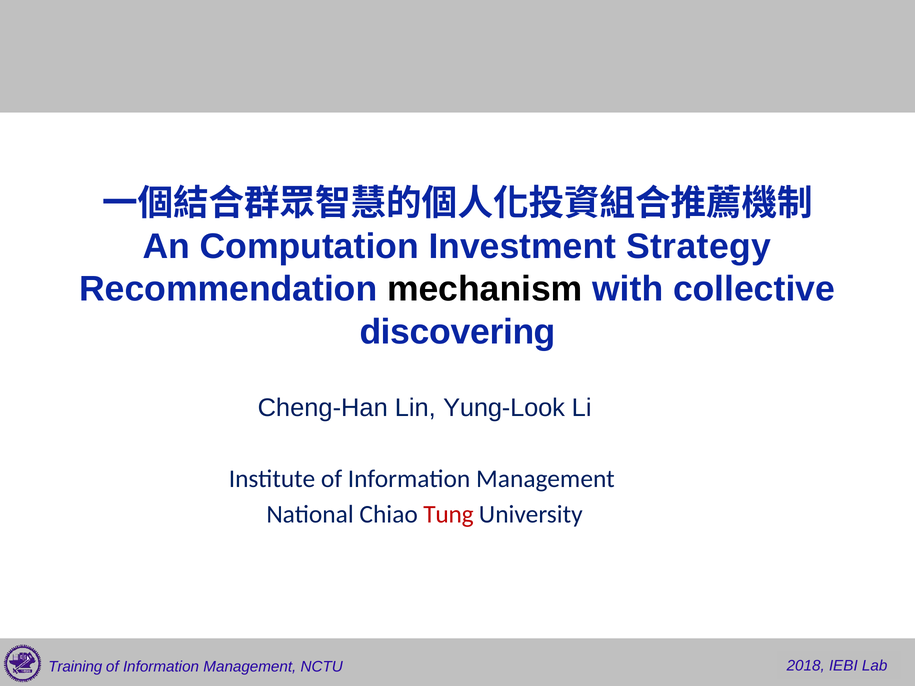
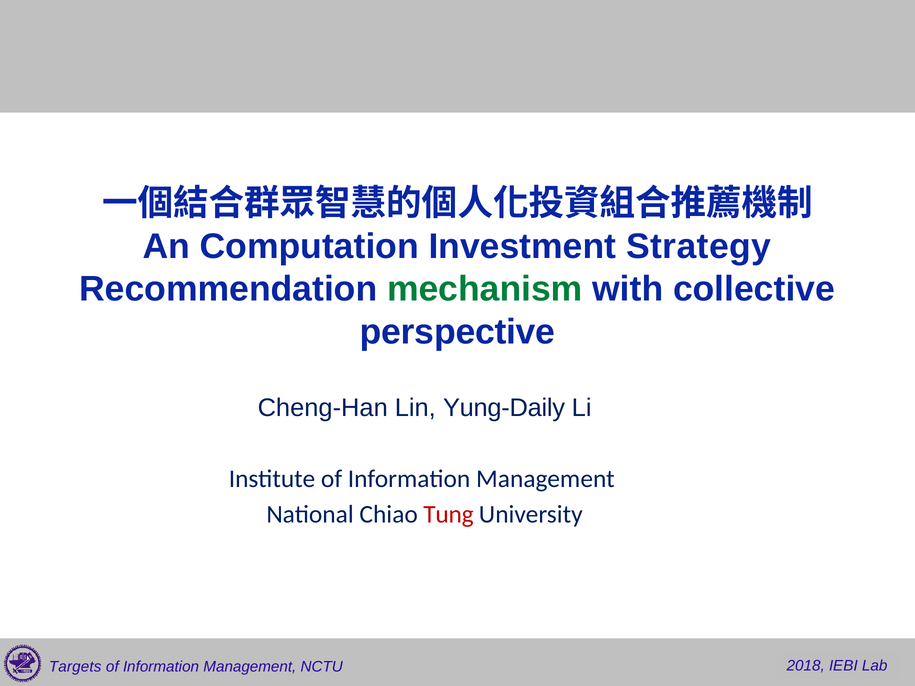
mechanism colour: black -> green (485, 289)
discovering: discovering -> perspective (458, 332)
Yung-Look: Yung-Look -> Yung-Daily (504, 408)
Training: Training -> Targets (75, 667)
